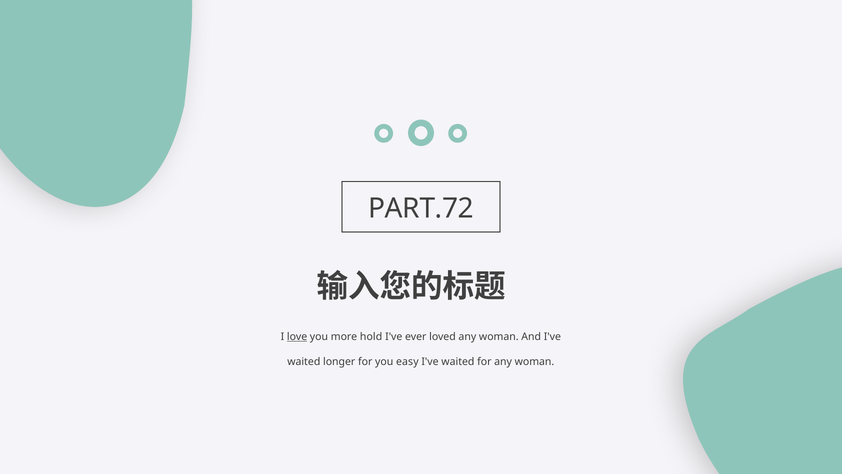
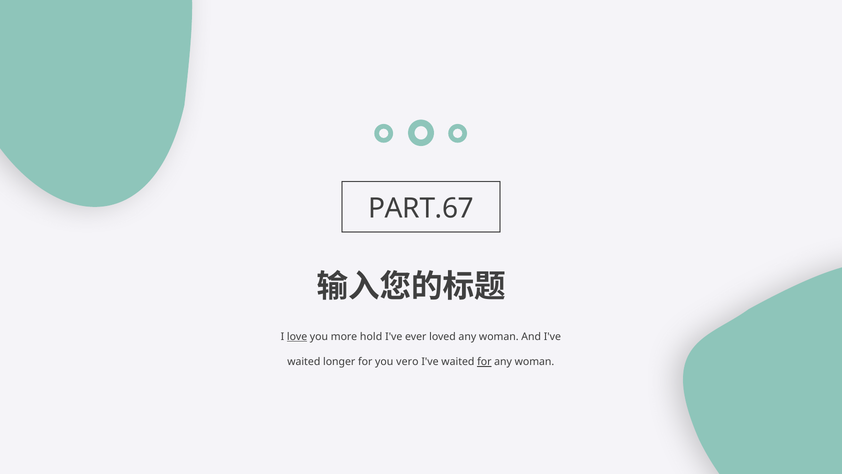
PART.72: PART.72 -> PART.67 (421, 209)
easy: easy -> vero (407, 362)
for underline: none -> present (484, 362)
